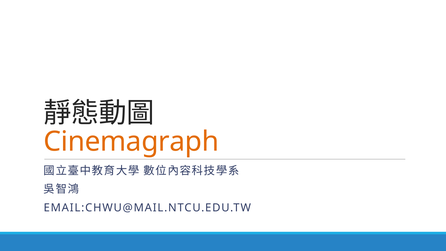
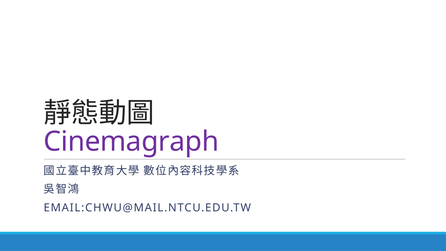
Cinemagraph colour: orange -> purple (131, 142)
